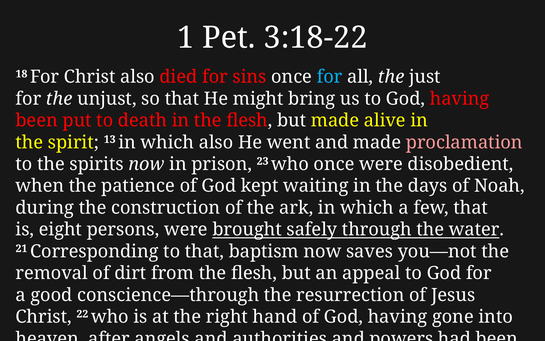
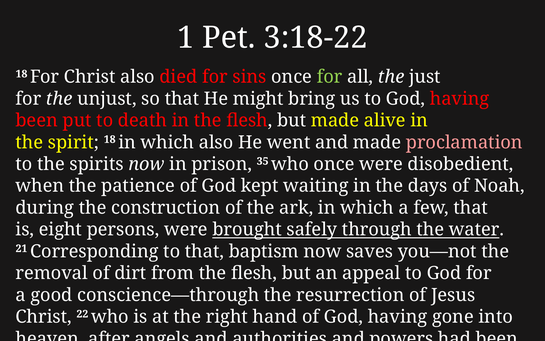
for colour: light blue -> light green (330, 77)
spirit 13: 13 -> 18 (110, 139)
23: 23 -> 35 (263, 161)
